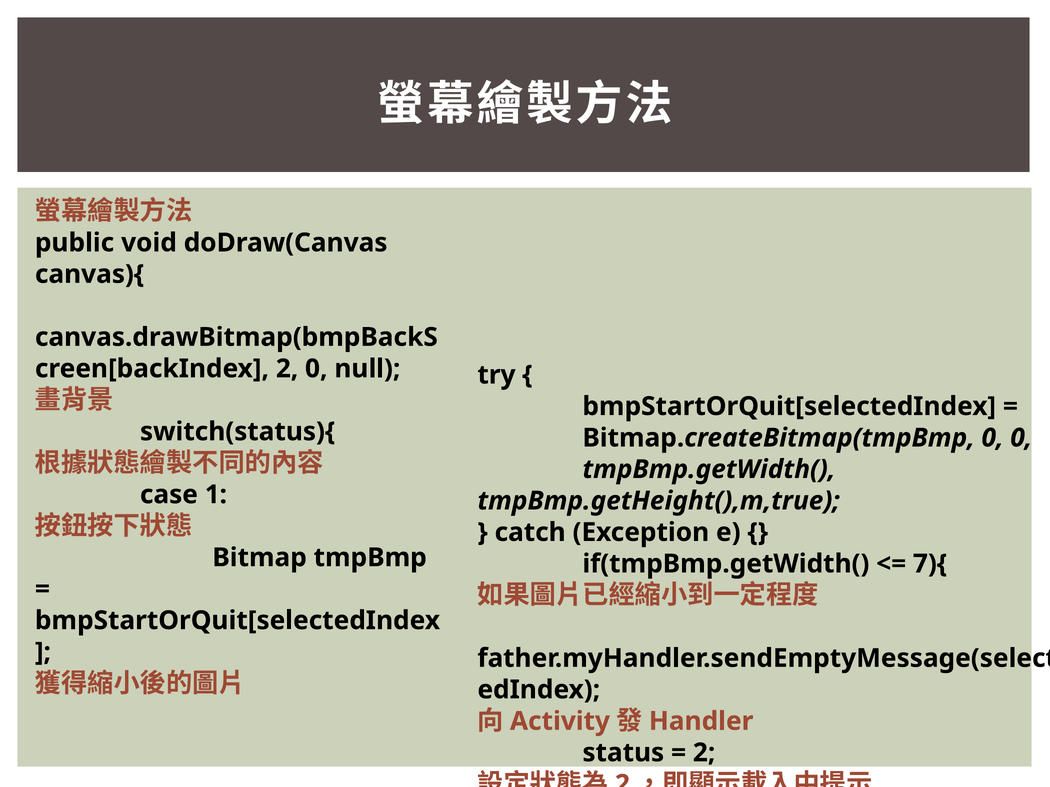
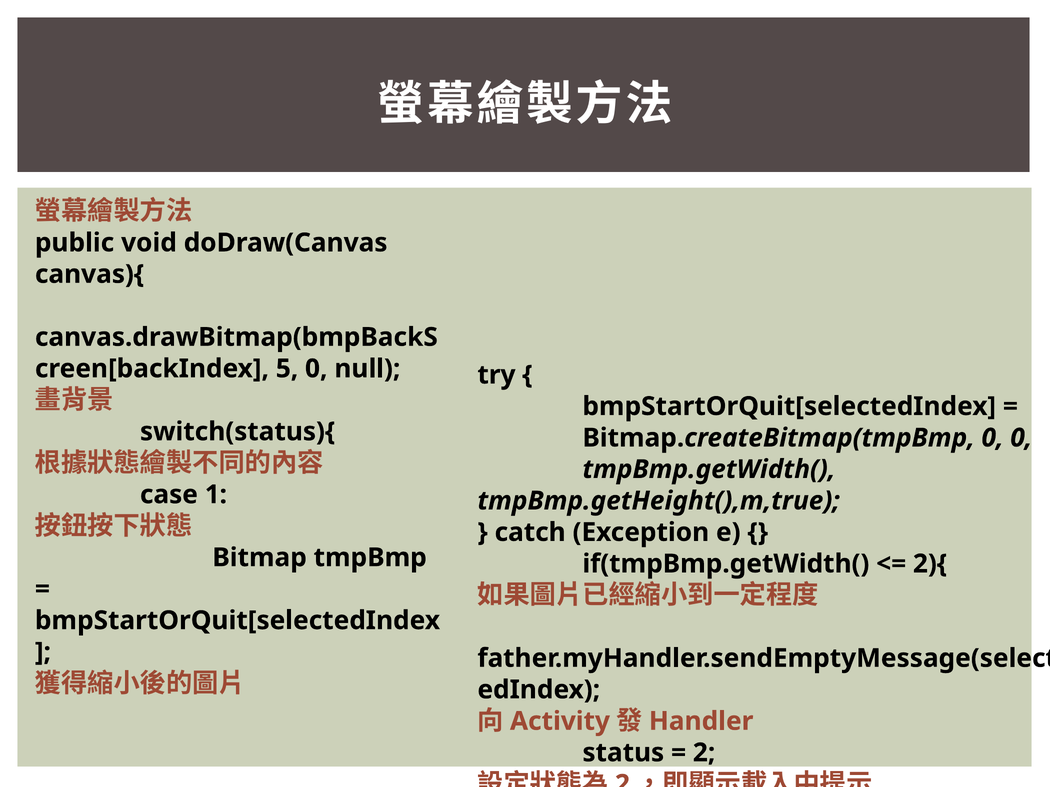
2: 2 -> 5 (287, 369)
7){: 7){ -> 2){ (930, 564)
